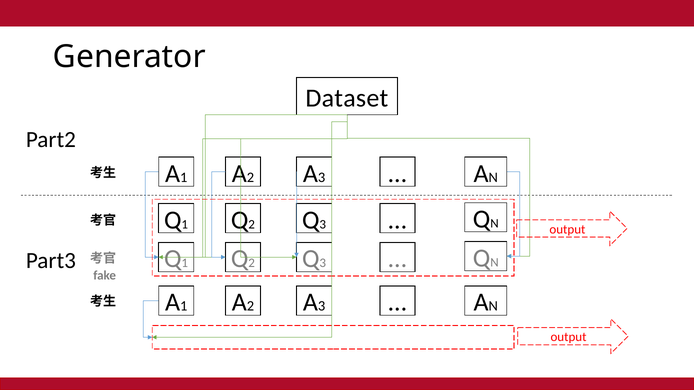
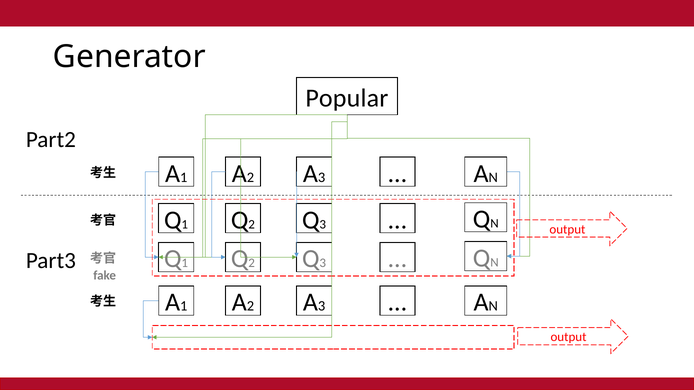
Dataset: Dataset -> Popular (347, 98)
